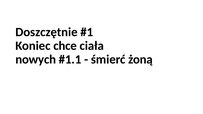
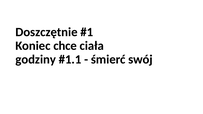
nowych: nowych -> godziny (36, 59)
żoną: żoną -> swój (140, 59)
